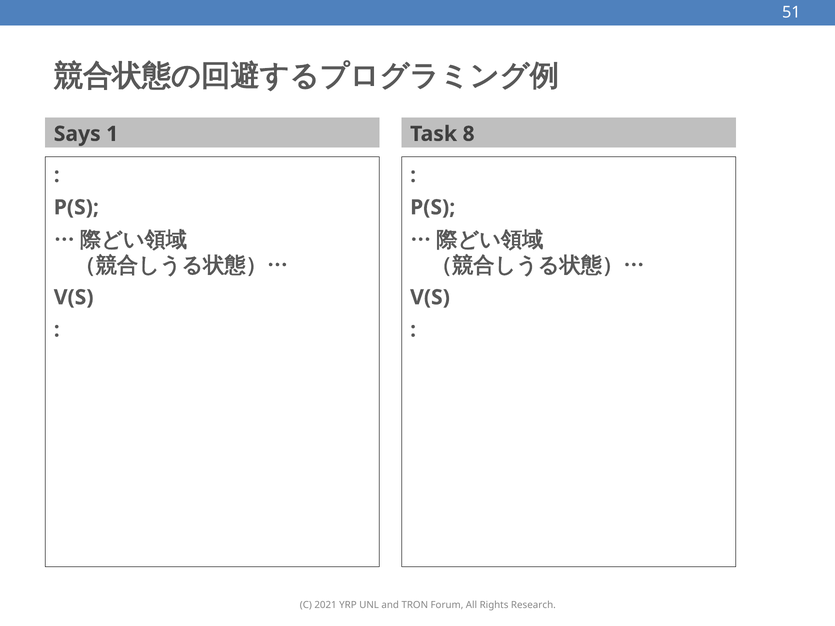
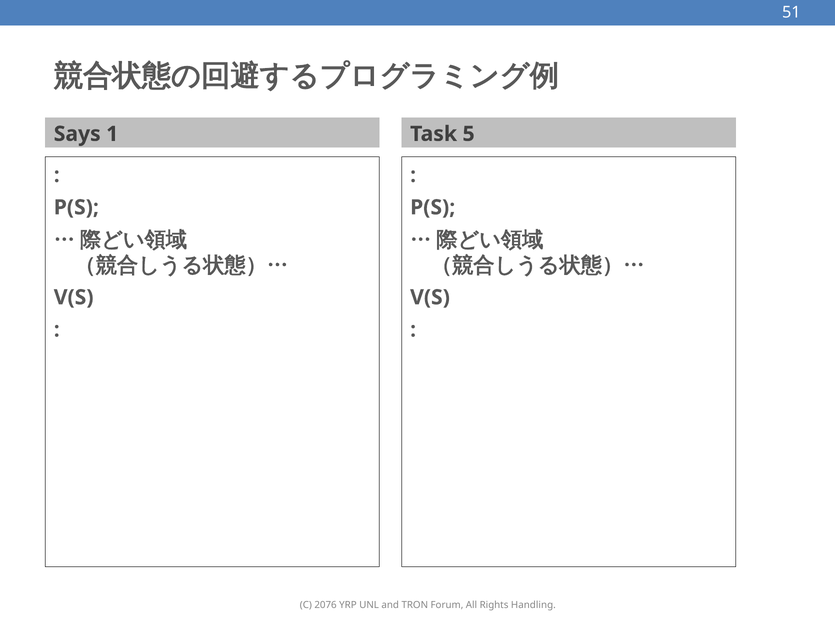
8: 8 -> 5 (469, 134)
2021: 2021 -> 2076 (326, 605)
Research: Research -> Handling (533, 605)
